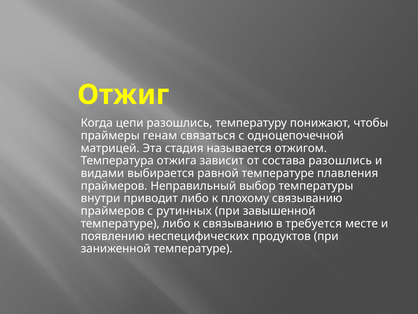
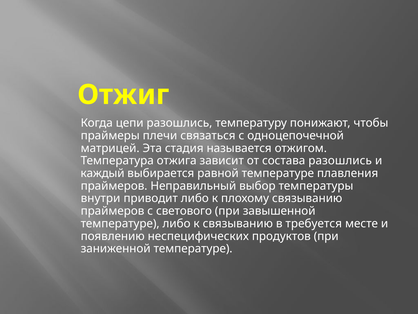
генам: генам -> плечи (160, 135)
видами: видами -> каждый (103, 173)
рутинных: рутинных -> светового (184, 211)
